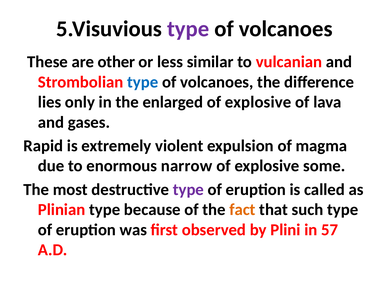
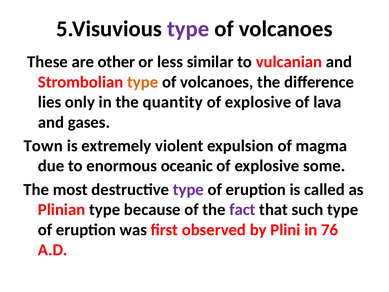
type colour: blue -> orange (143, 82)
enlarged: enlarged -> quantity (173, 102)
Rapid: Rapid -> Town (43, 146)
narrow: narrow -> oceanic (187, 166)
fact colour: orange -> purple (242, 209)
57: 57 -> 76 (330, 230)
